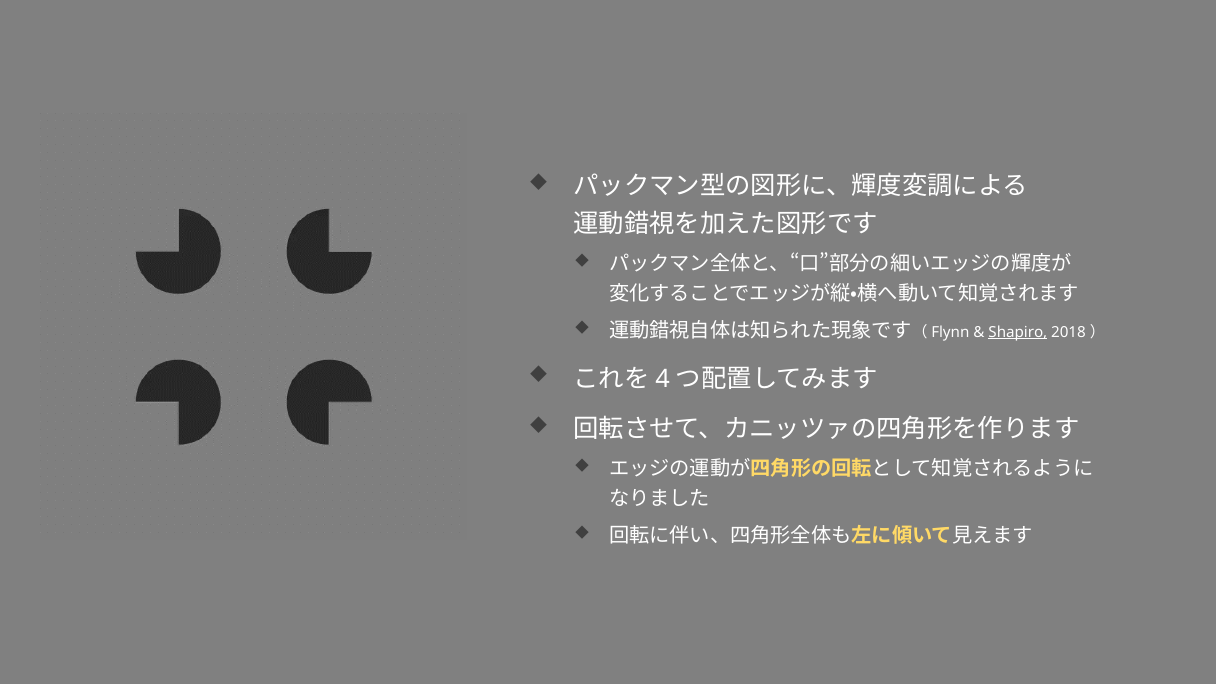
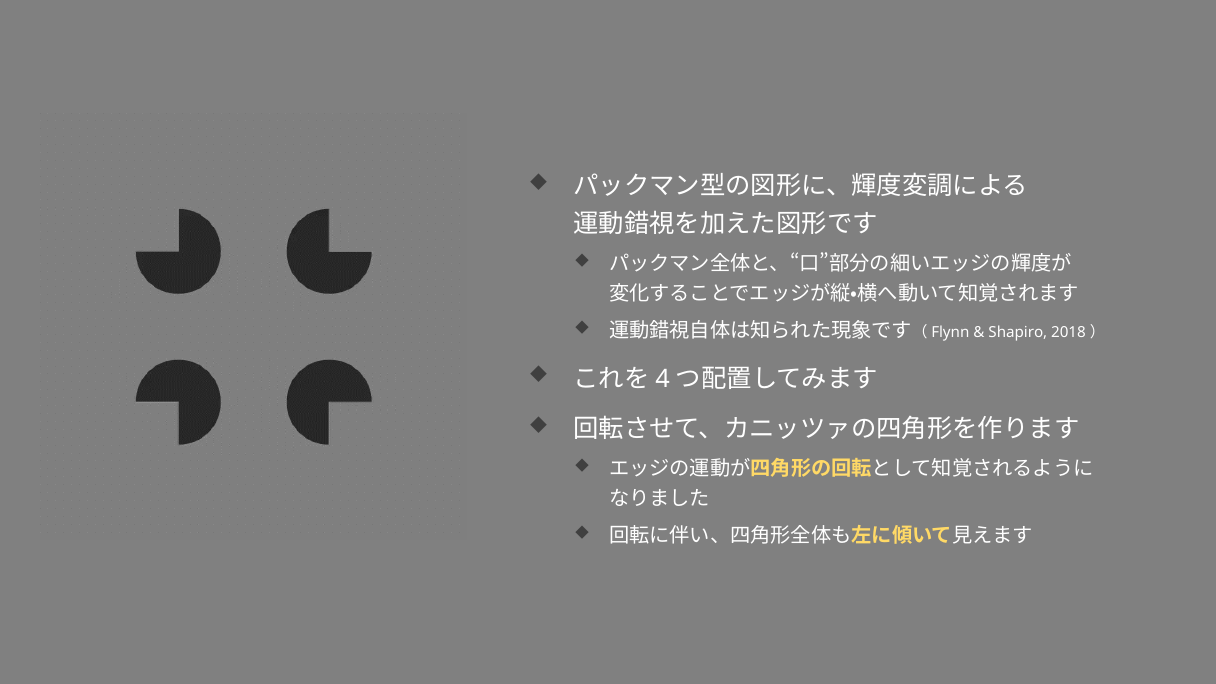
Shapiro underline: present -> none (1018, 332)
